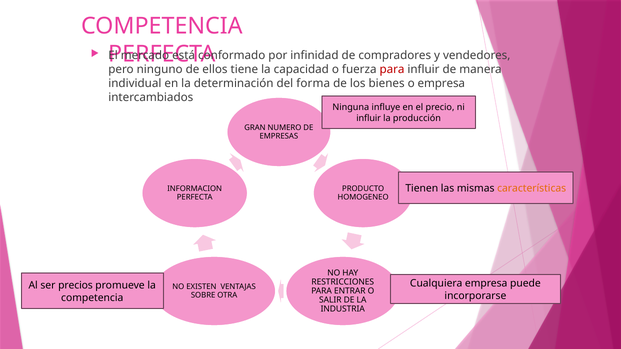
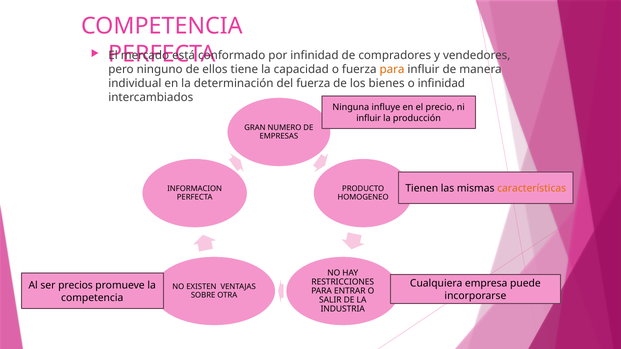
para colour: red -> orange (392, 70)
del forma: forma -> fuerza (313, 83)
o empresa: empresa -> infinidad (441, 83)
